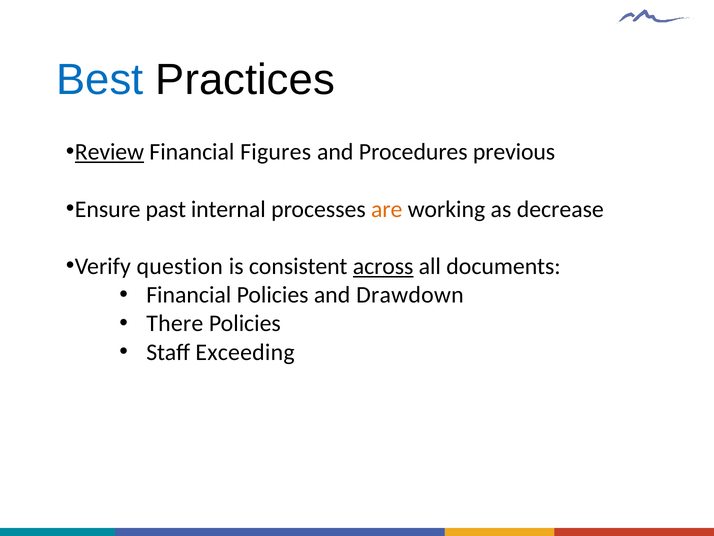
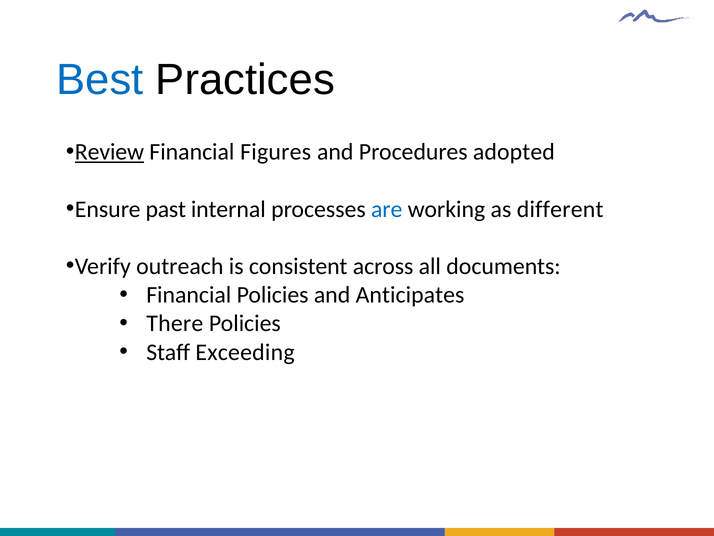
previous: previous -> adopted (514, 152)
are colour: orange -> blue (387, 209)
decrease: decrease -> different (560, 209)
question: question -> outreach (180, 266)
across underline: present -> none (383, 266)
Drawdown: Drawdown -> Anticipates (410, 295)
